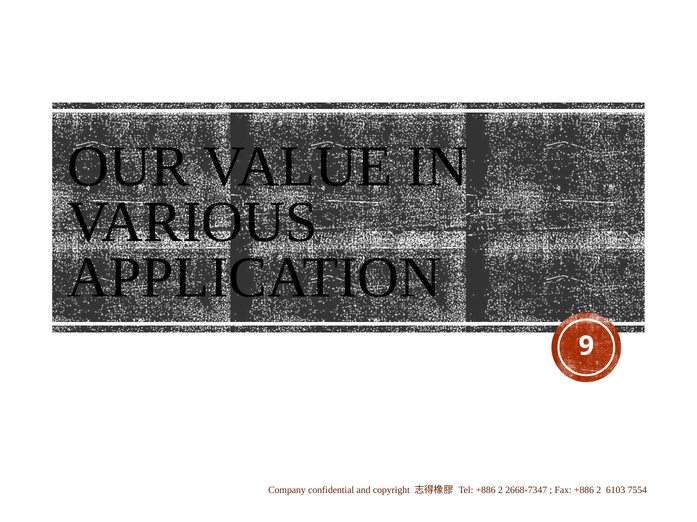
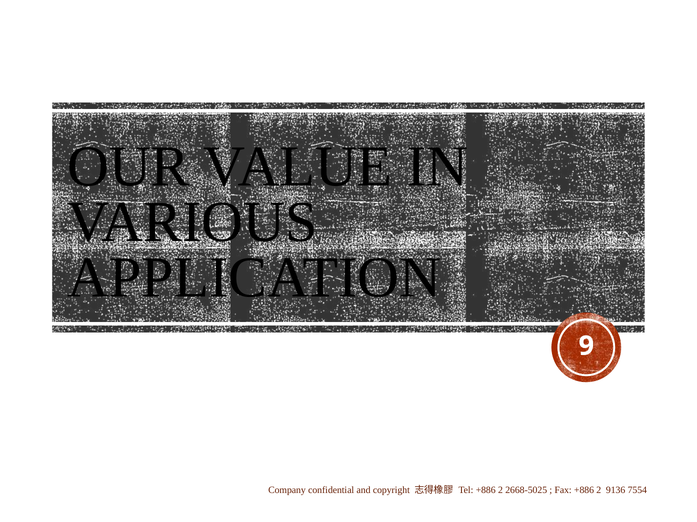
2668-7347: 2668-7347 -> 2668-5025 (526, 491)
6103: 6103 -> 9136 (616, 491)
